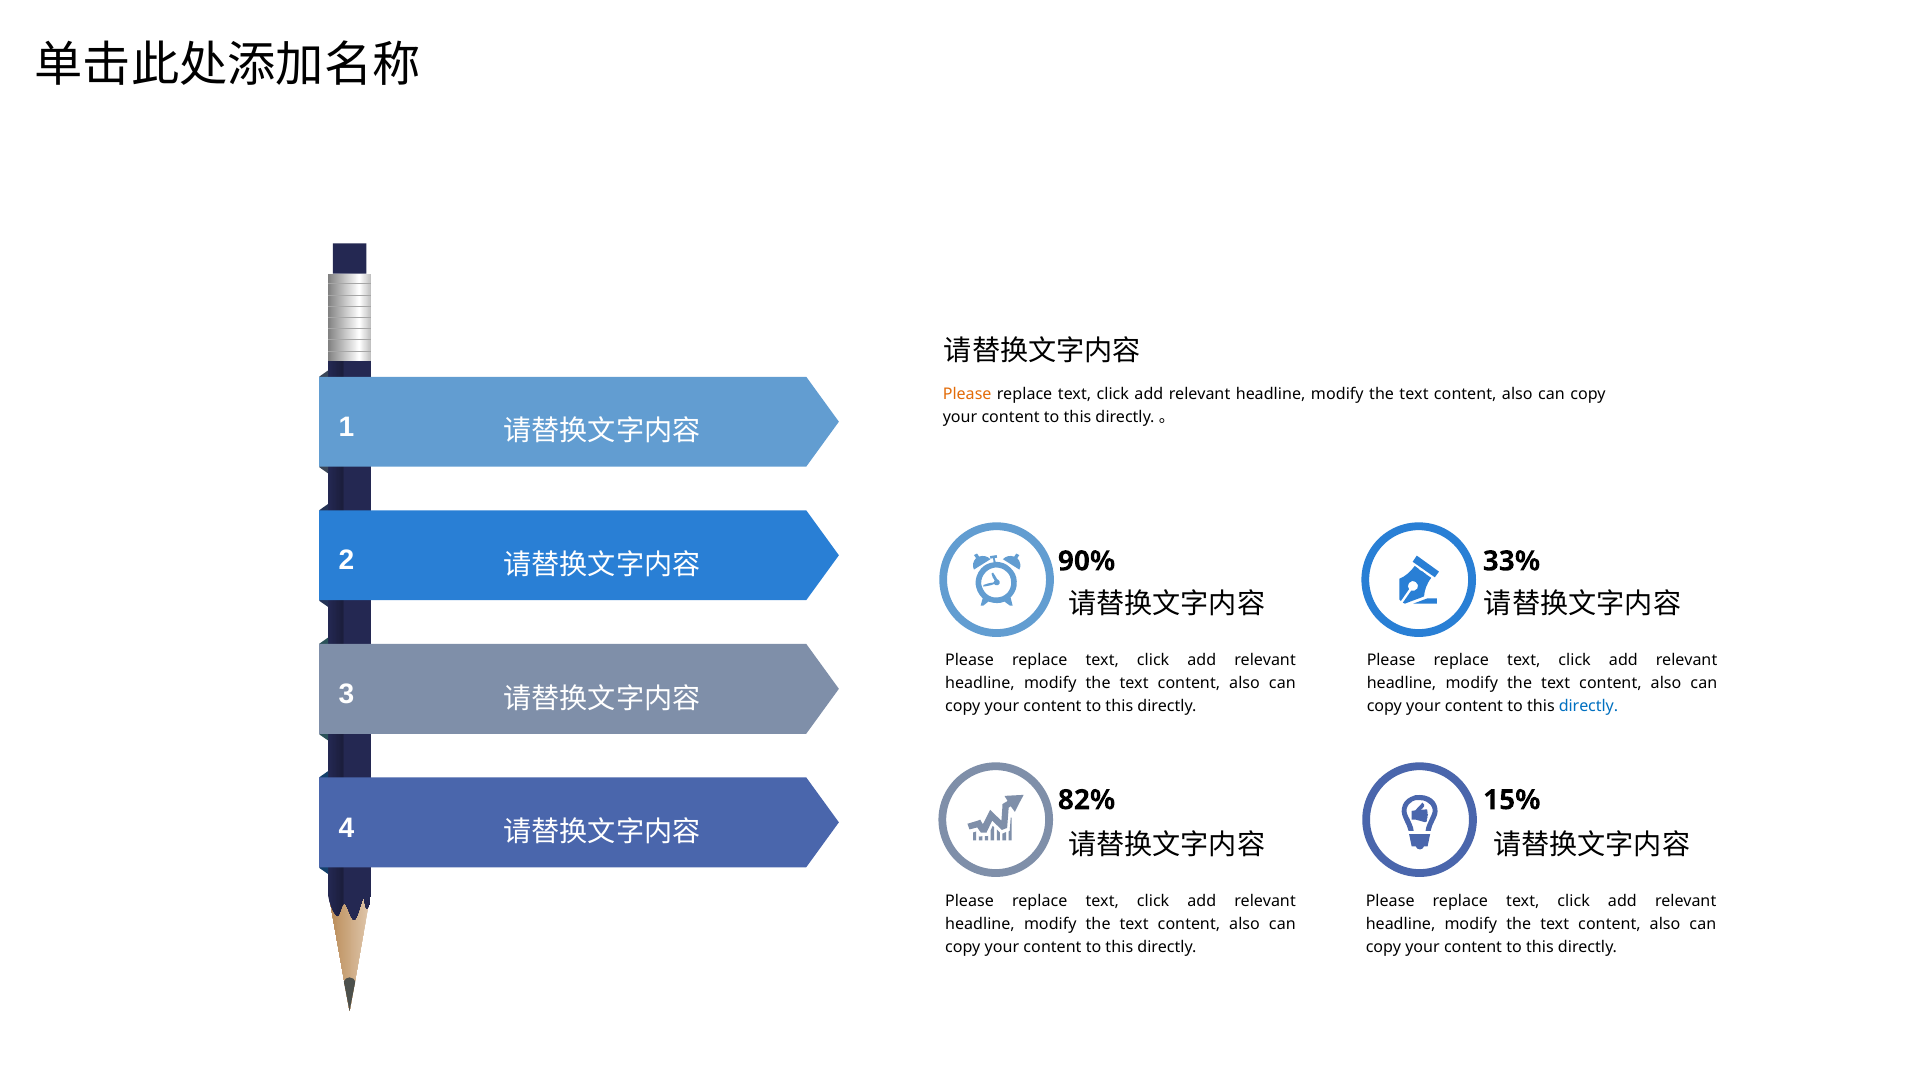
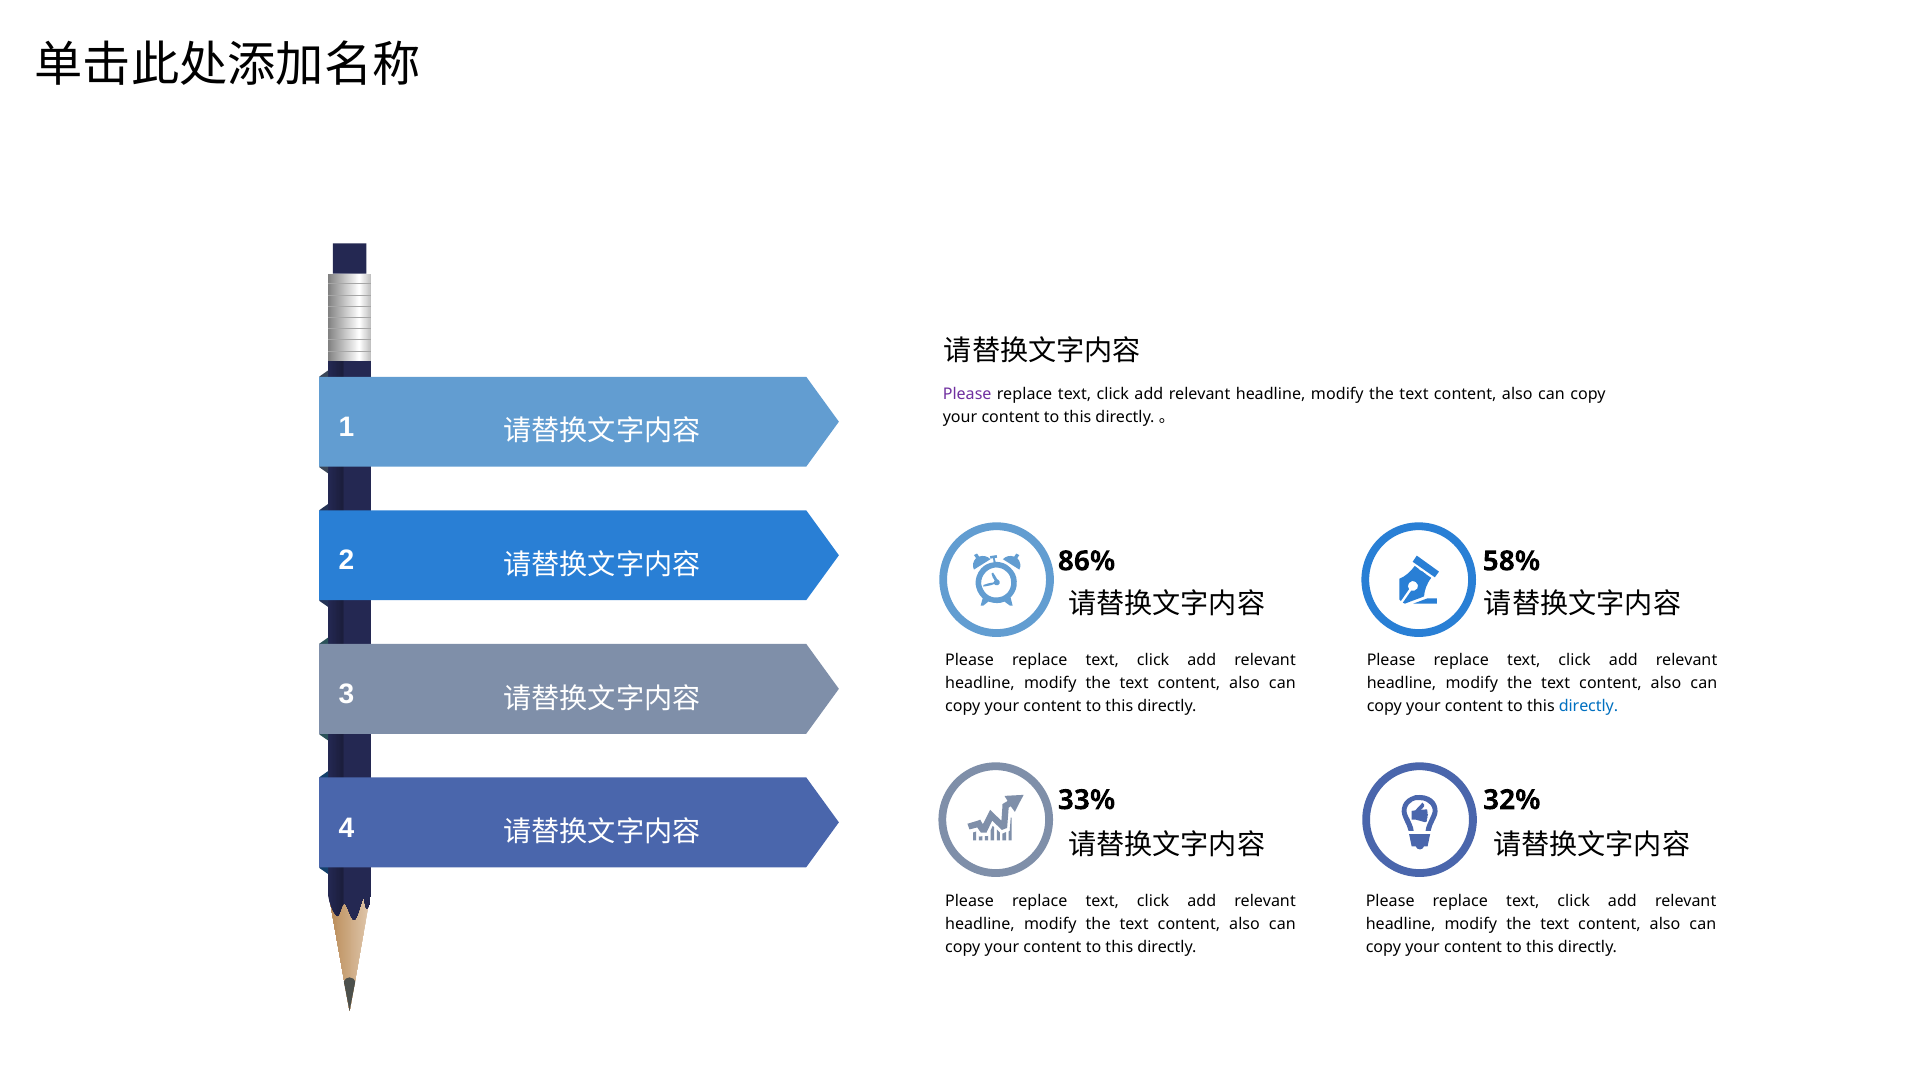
Please colour: orange -> purple (967, 394)
90%: 90% -> 86% (1087, 561)
33%: 33% -> 58% (1511, 561)
82%: 82% -> 33% (1087, 800)
15%: 15% -> 32% (1512, 800)
